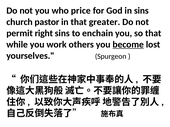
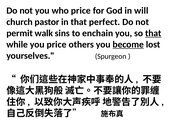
in sins: sins -> will (141, 11)
greater: greater -> perfect (105, 22)
right: right -> walk (44, 33)
that underline: none -> present (153, 33)
you work: work -> price (57, 45)
